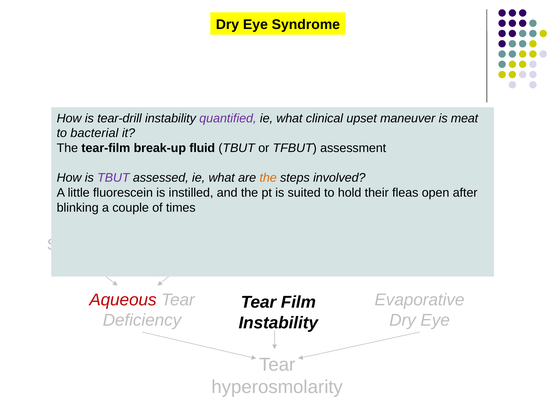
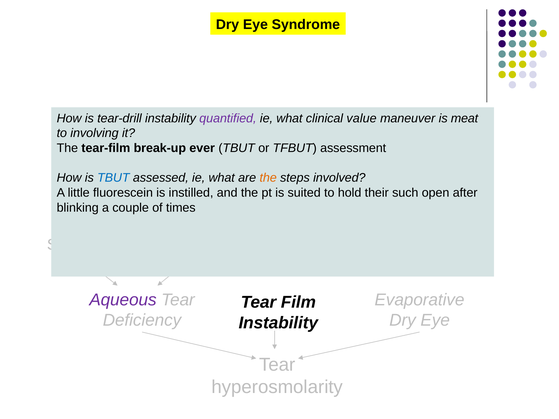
upset: upset -> value (362, 118)
bacterial: bacterial -> involving (94, 133)
fluid: fluid -> ever (202, 148)
TBUT colour: purple -> blue (113, 178)
fleas: fleas -> such (405, 193)
Aqueous colour: red -> purple (123, 300)
